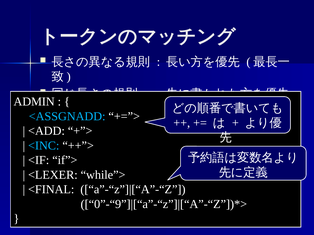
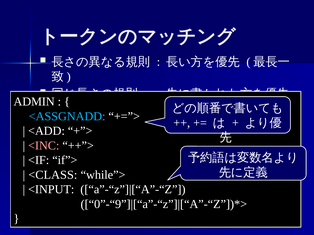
<INC colour: light blue -> pink (44, 146)
<LEXER: <LEXER -> <CLASS (53, 175)
<FINAL: <FINAL -> <INPUT (51, 190)
